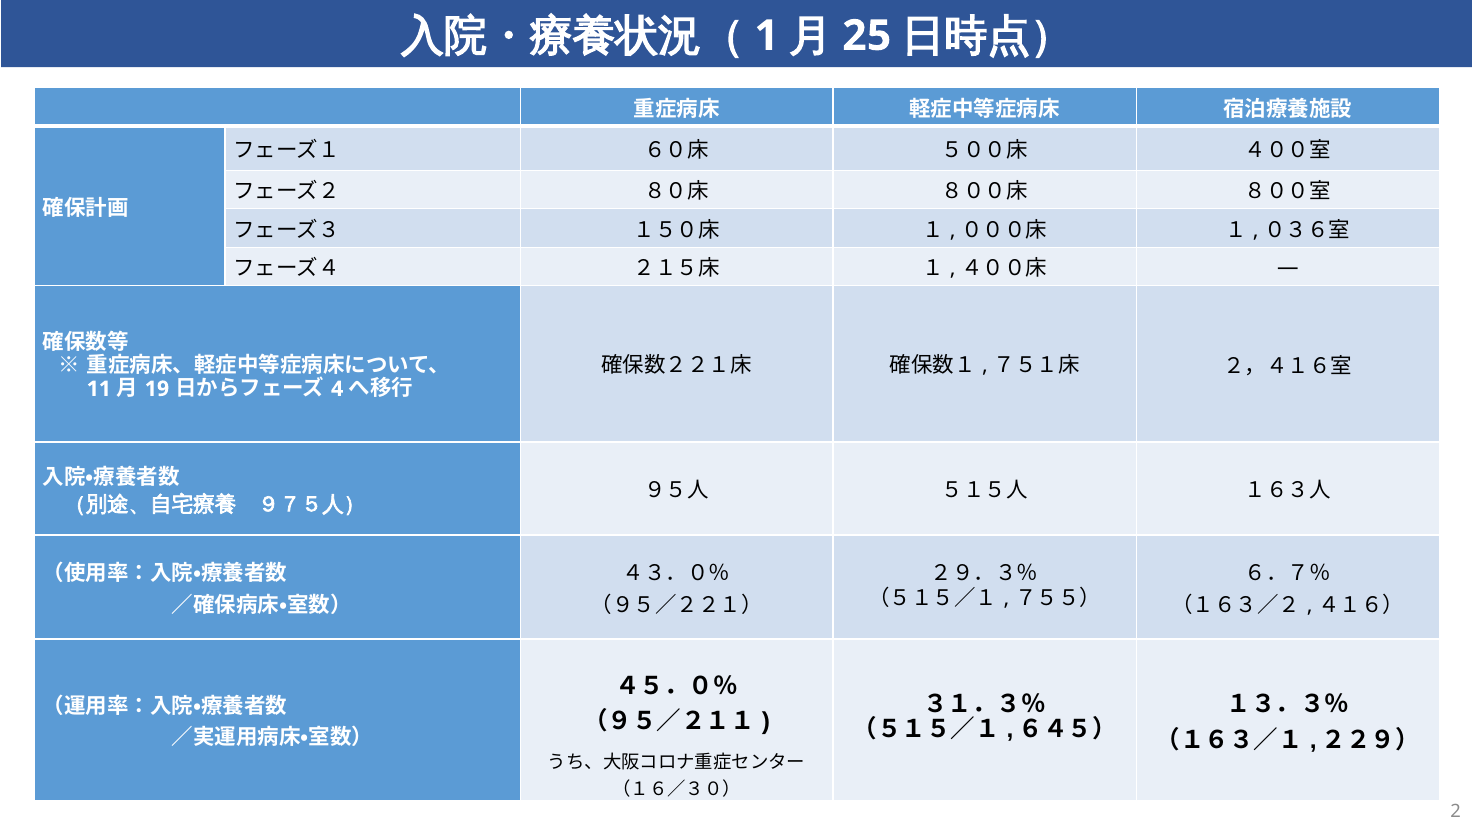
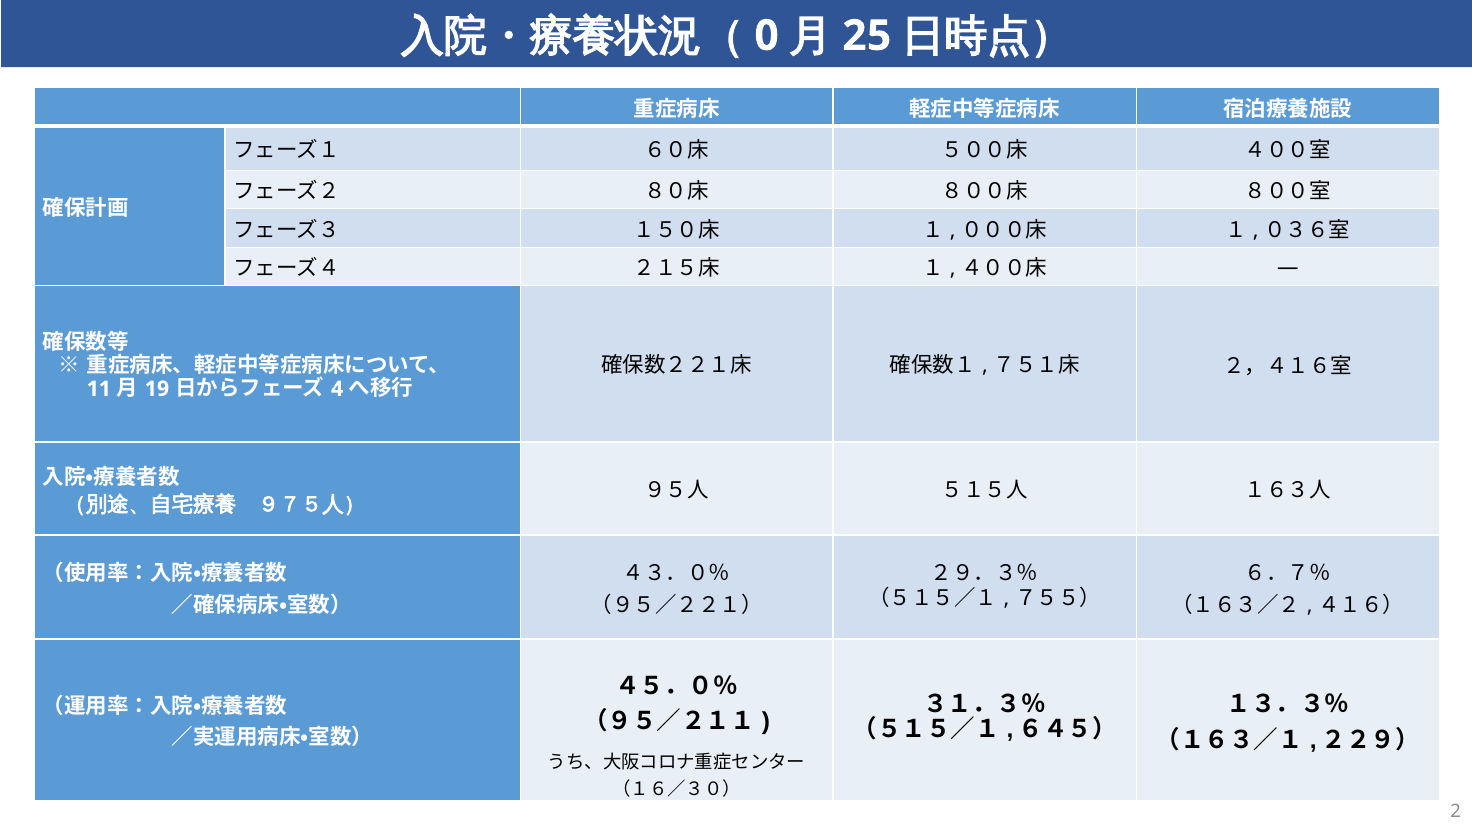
1: 1 -> 0 (767, 36)
